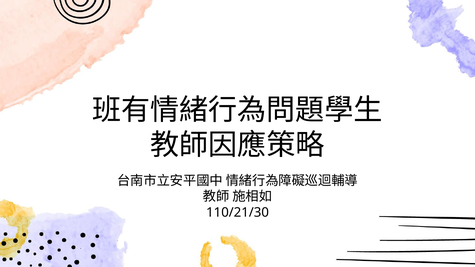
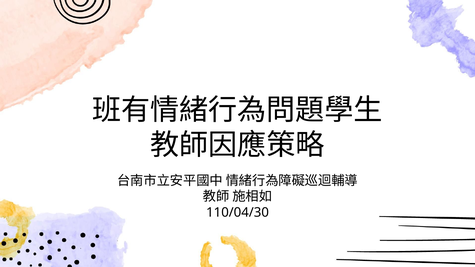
110/21/30: 110/21/30 -> 110/04/30 (238, 213)
